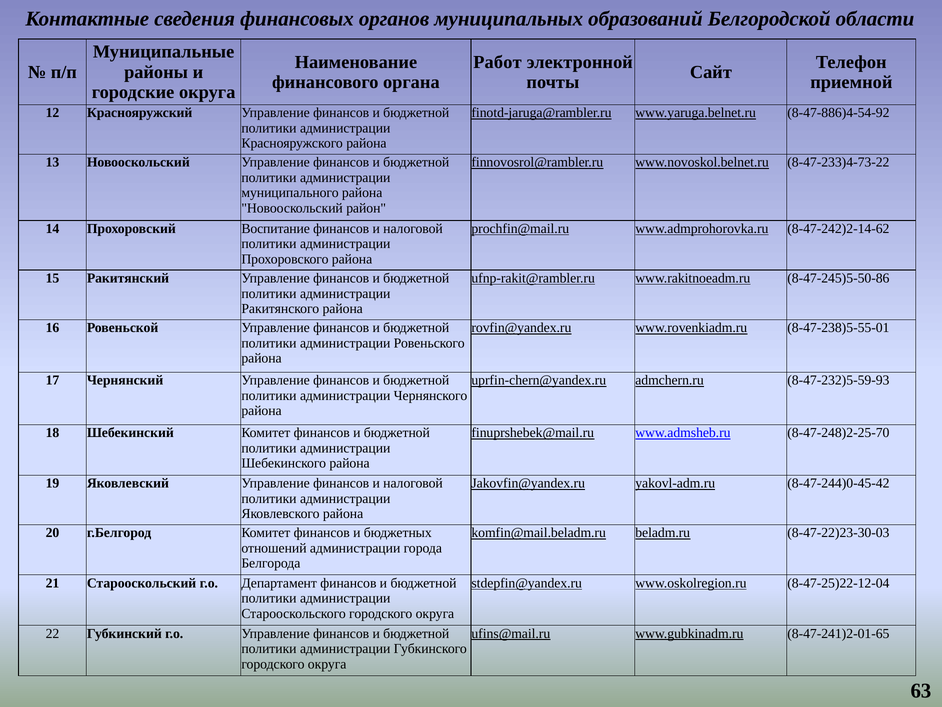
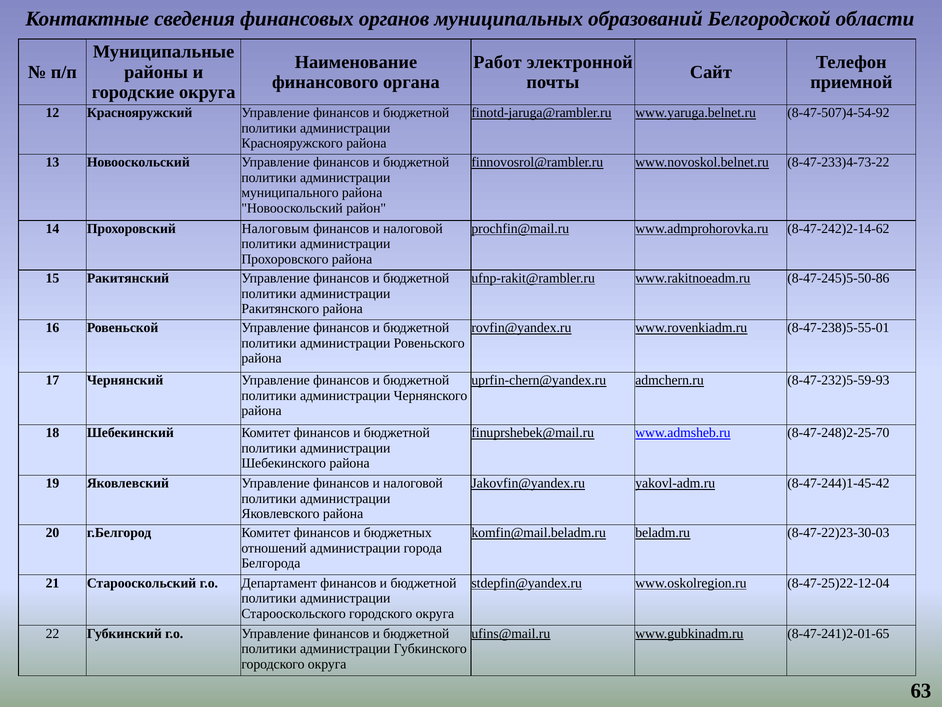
8-47-886)4-54-92: 8-47-886)4-54-92 -> 8-47-507)4-54-92 (838, 113)
Воспитание: Воспитание -> Налоговым (276, 229)
8-47-244)0-45-42: 8-47-244)0-45-42 -> 8-47-244)1-45-42 (838, 483)
